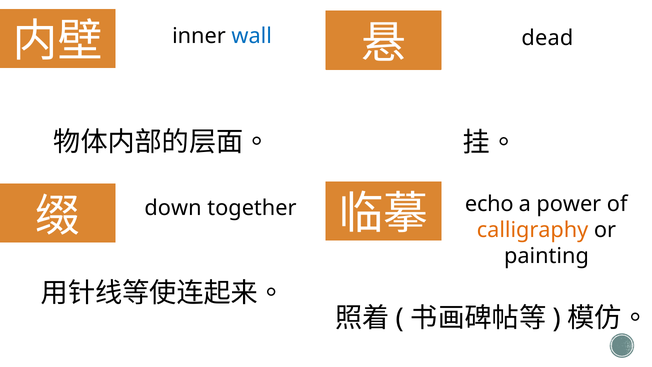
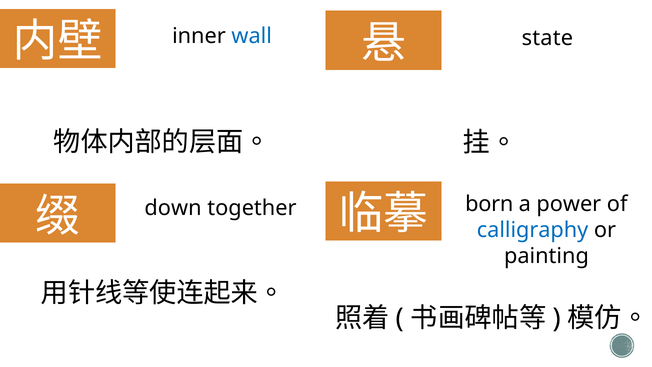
dead: dead -> state (547, 38)
echo: echo -> born (489, 204)
calligraphy colour: orange -> blue (533, 230)
